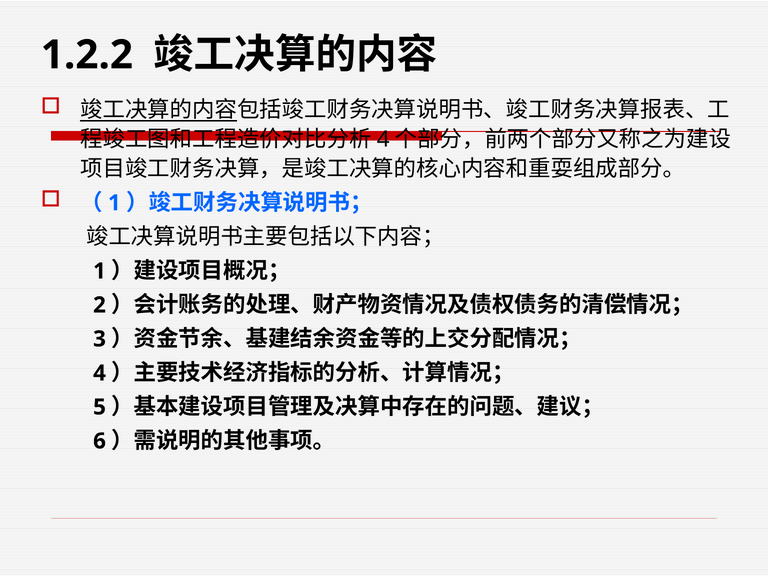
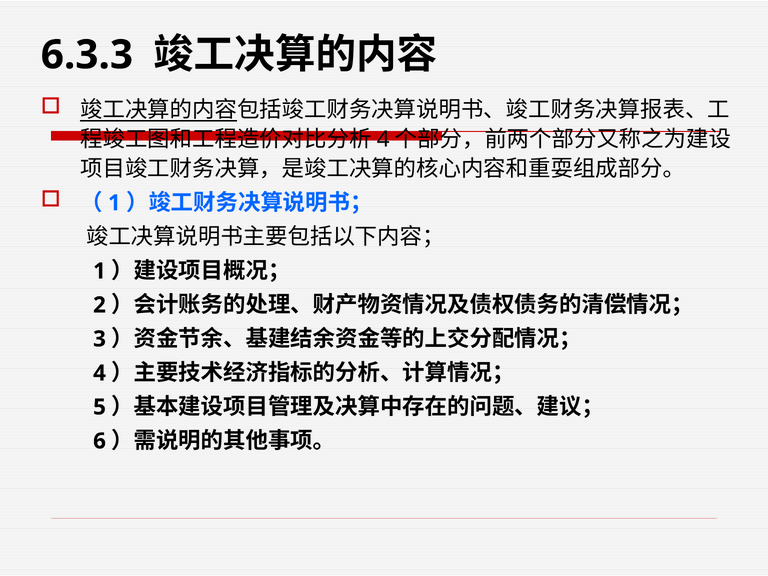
1.2.2: 1.2.2 -> 6.3.3 (87, 55)
